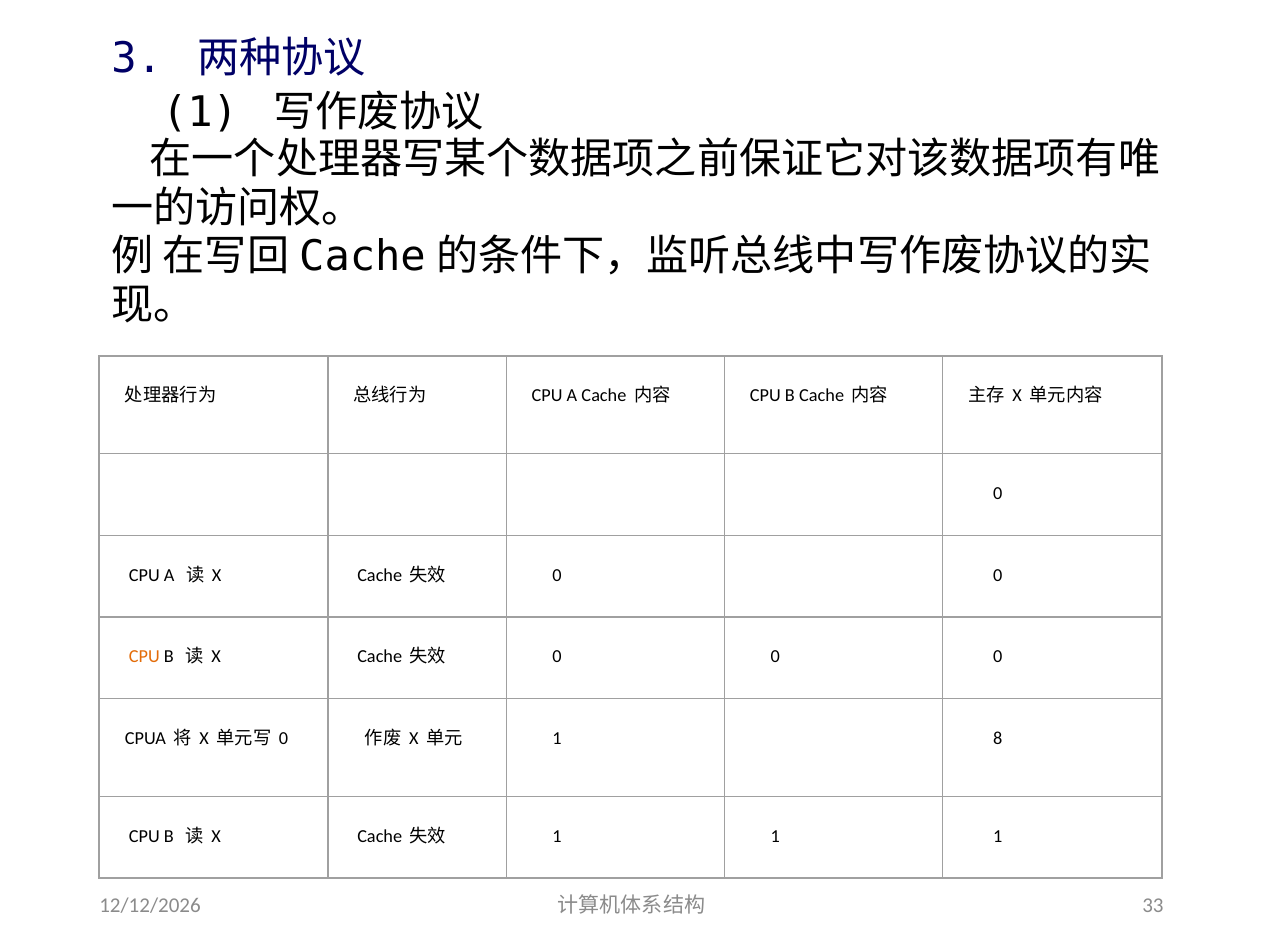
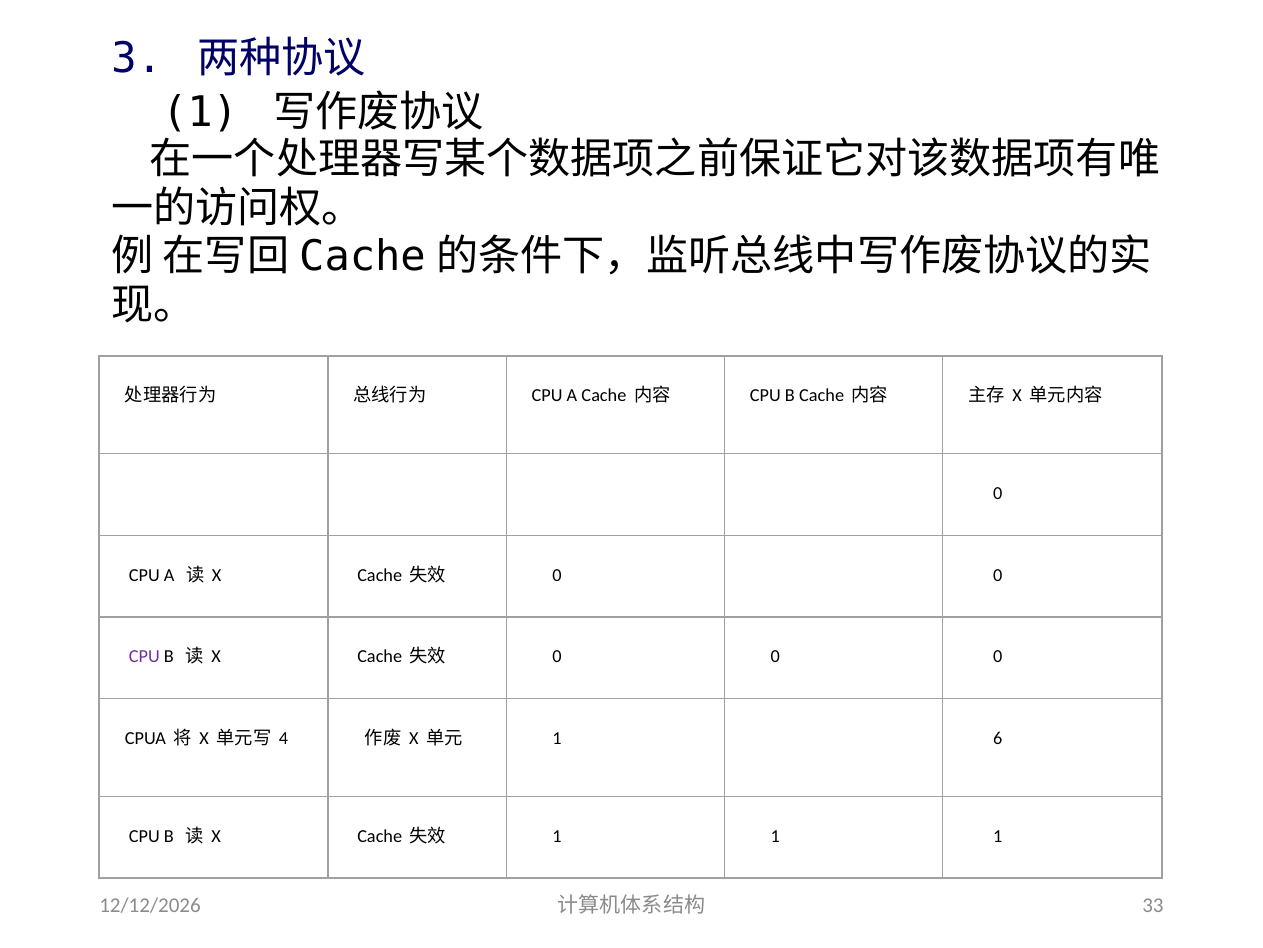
CPU colour: orange -> purple (144, 656)
0: 0 -> 4 (284, 738)
8: 8 -> 6 (998, 738)
